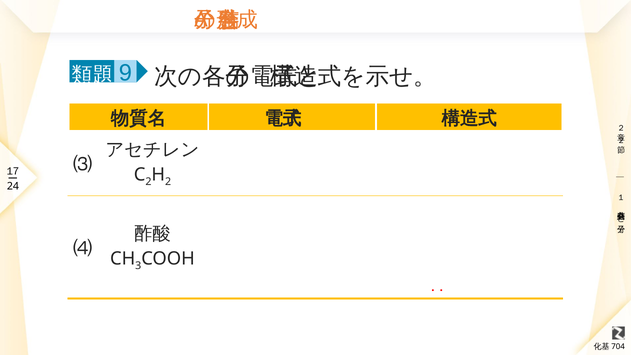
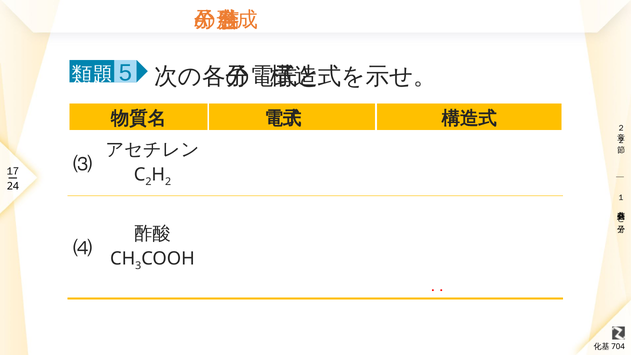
9: 9 -> 5 (125, 73)
